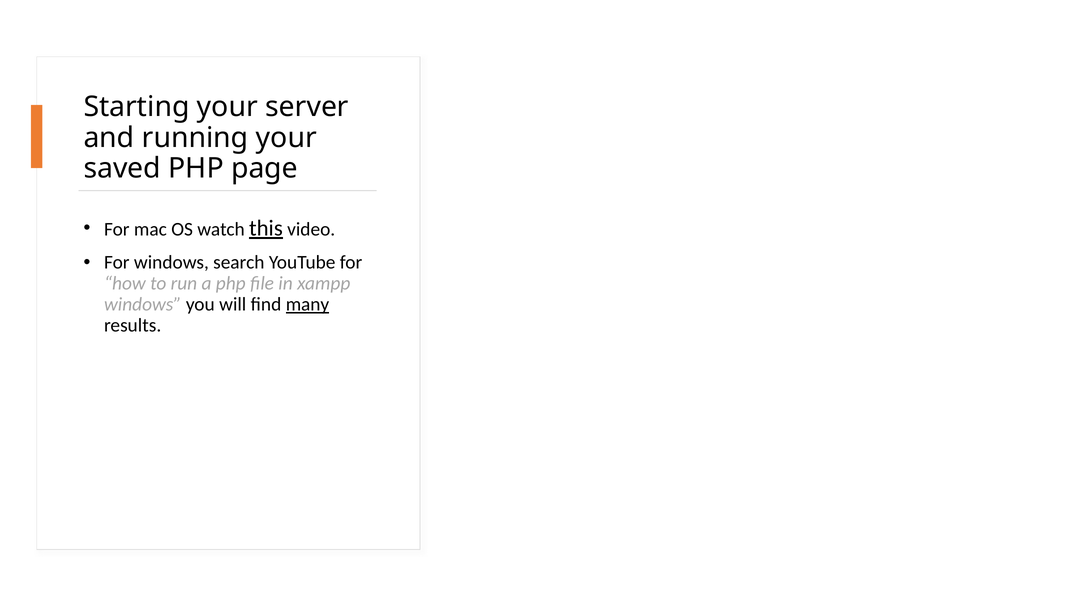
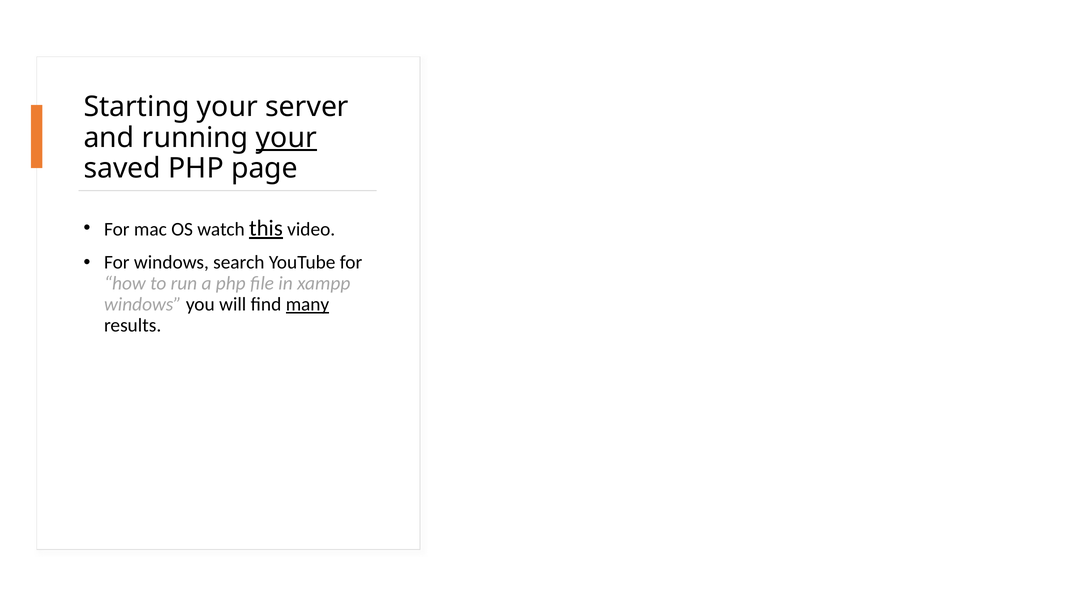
your underline: none -> present (286, 138)
